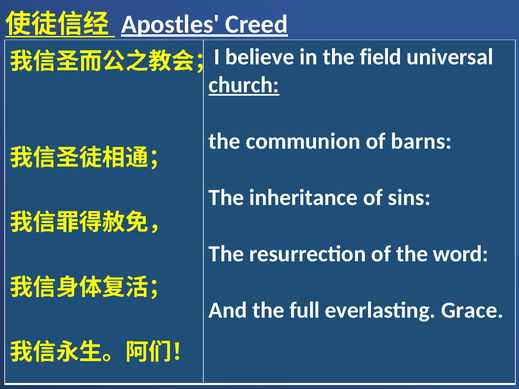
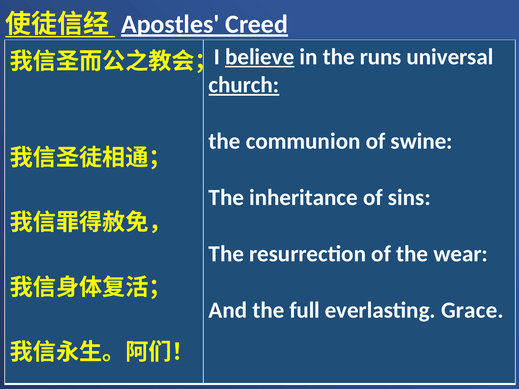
believe underline: none -> present (260, 57)
field: field -> runs (381, 57)
barns: barns -> swine (422, 141)
word: word -> wear (461, 254)
